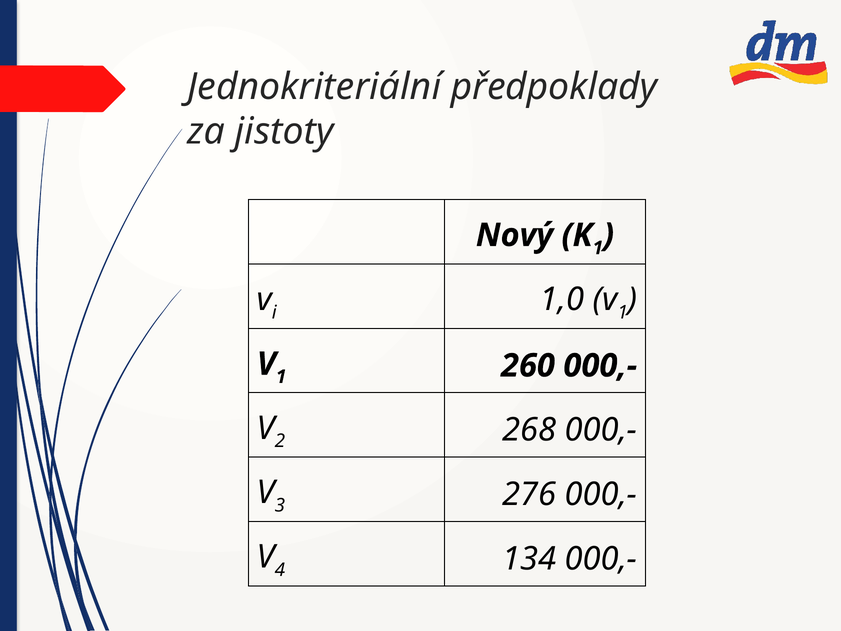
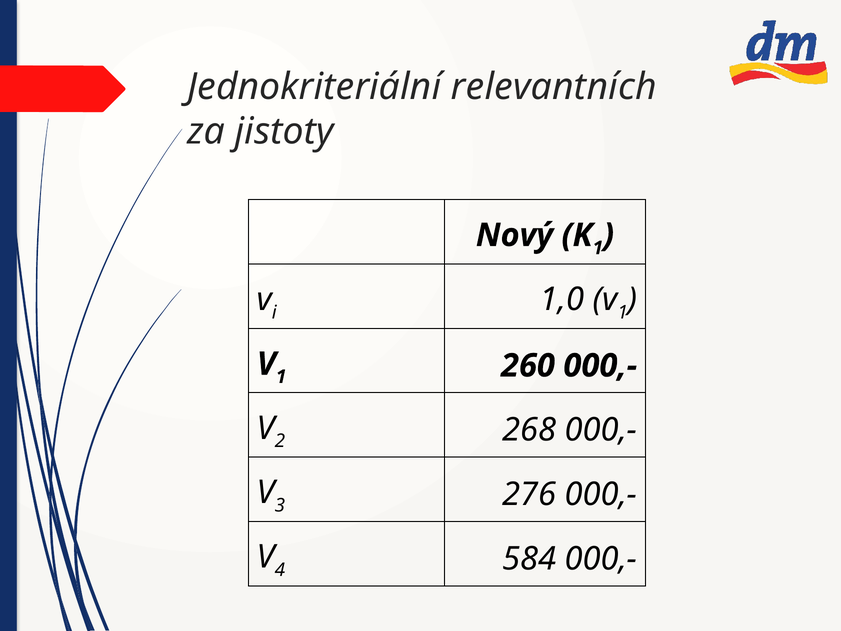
předpoklady: předpoklady -> relevantních (554, 87)
134: 134 -> 584 (529, 559)
